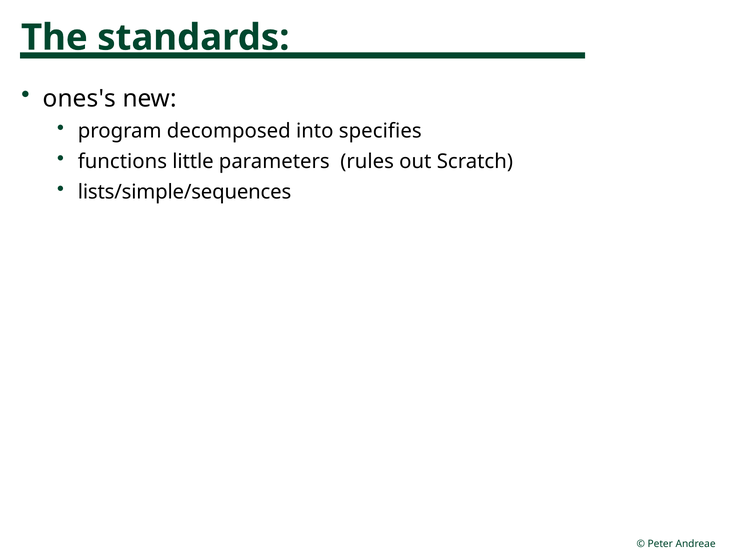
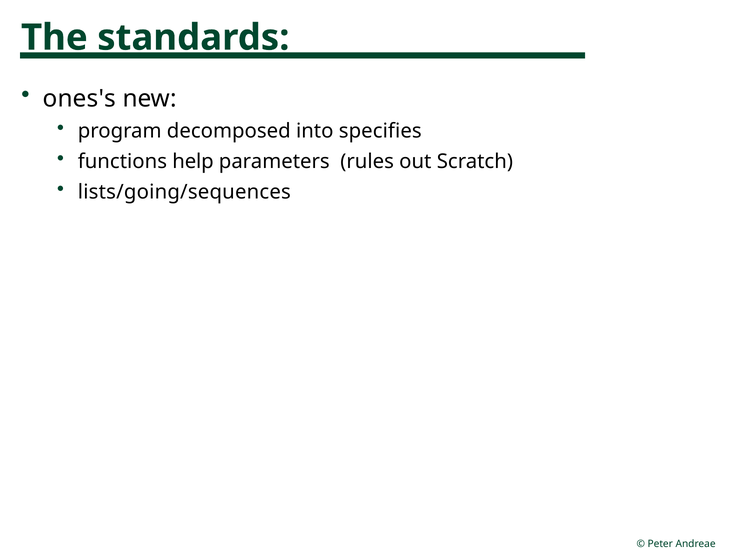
little: little -> help (193, 162)
lists/simple/sequences: lists/simple/sequences -> lists/going/sequences (184, 192)
